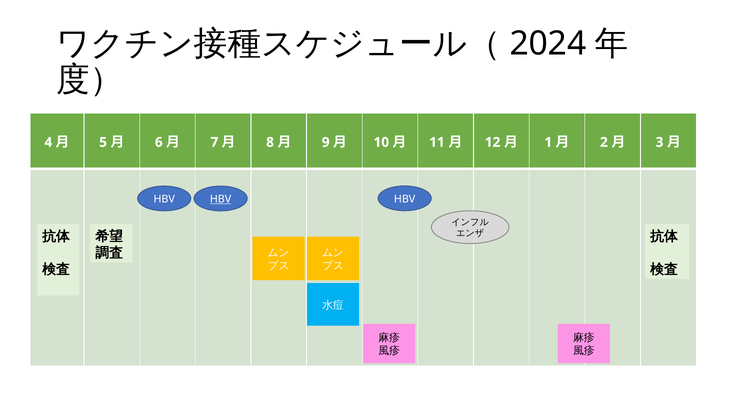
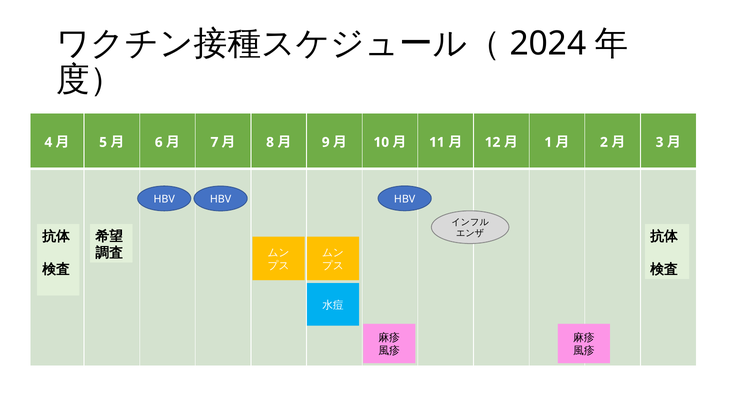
HBV underline: present -> none (221, 199)
